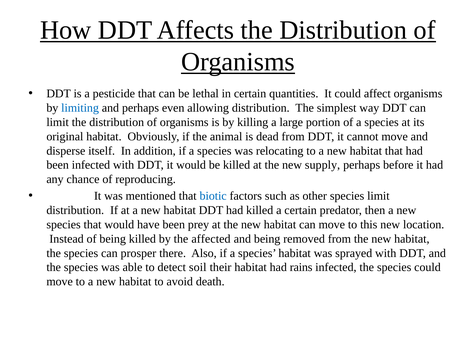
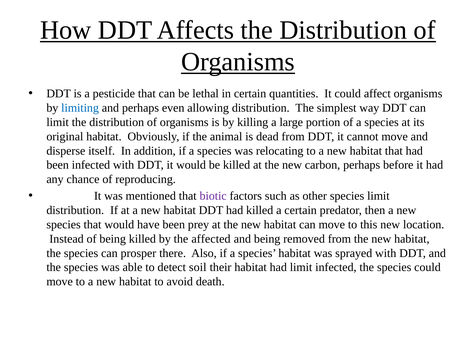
supply: supply -> carbon (323, 165)
biotic colour: blue -> purple (213, 196)
had rains: rains -> limit (301, 267)
